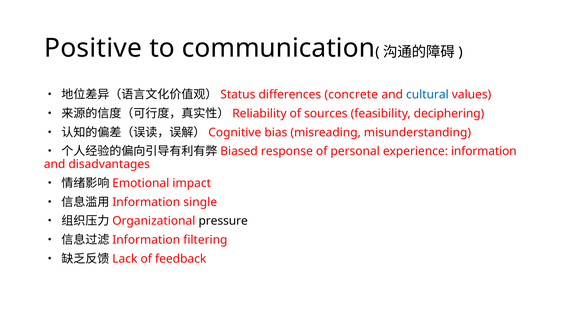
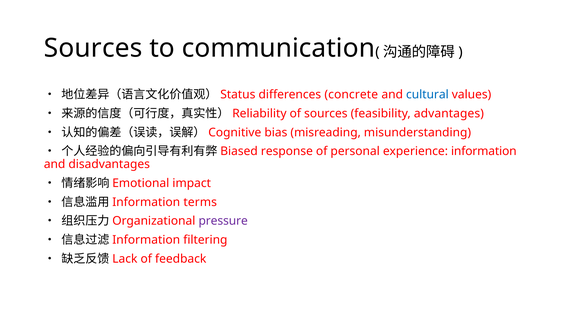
Positive: Positive -> Sources (93, 48)
deciphering: deciphering -> advantages (449, 114)
single: single -> terms (200, 202)
pressure colour: black -> purple (223, 221)
